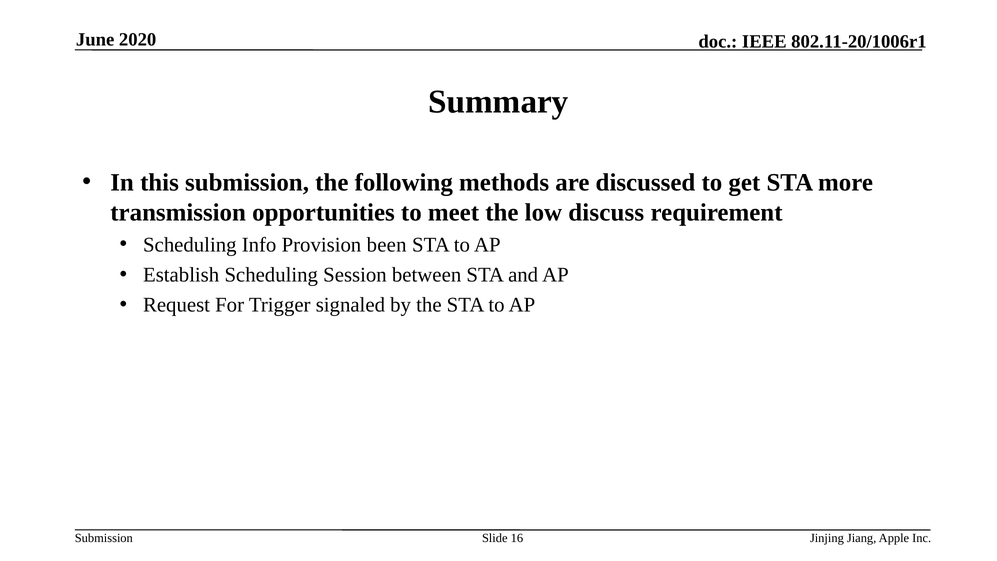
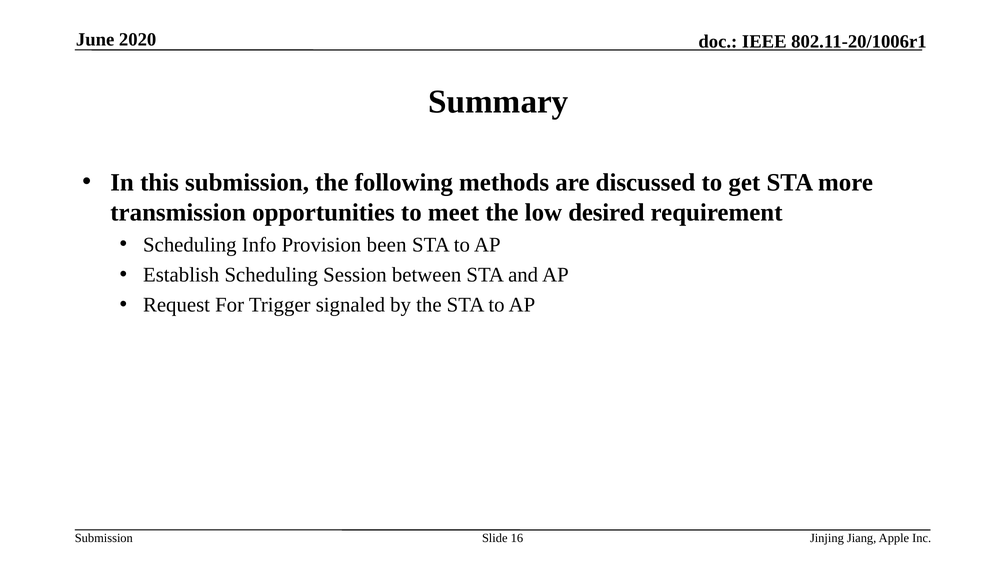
discuss: discuss -> desired (606, 212)
